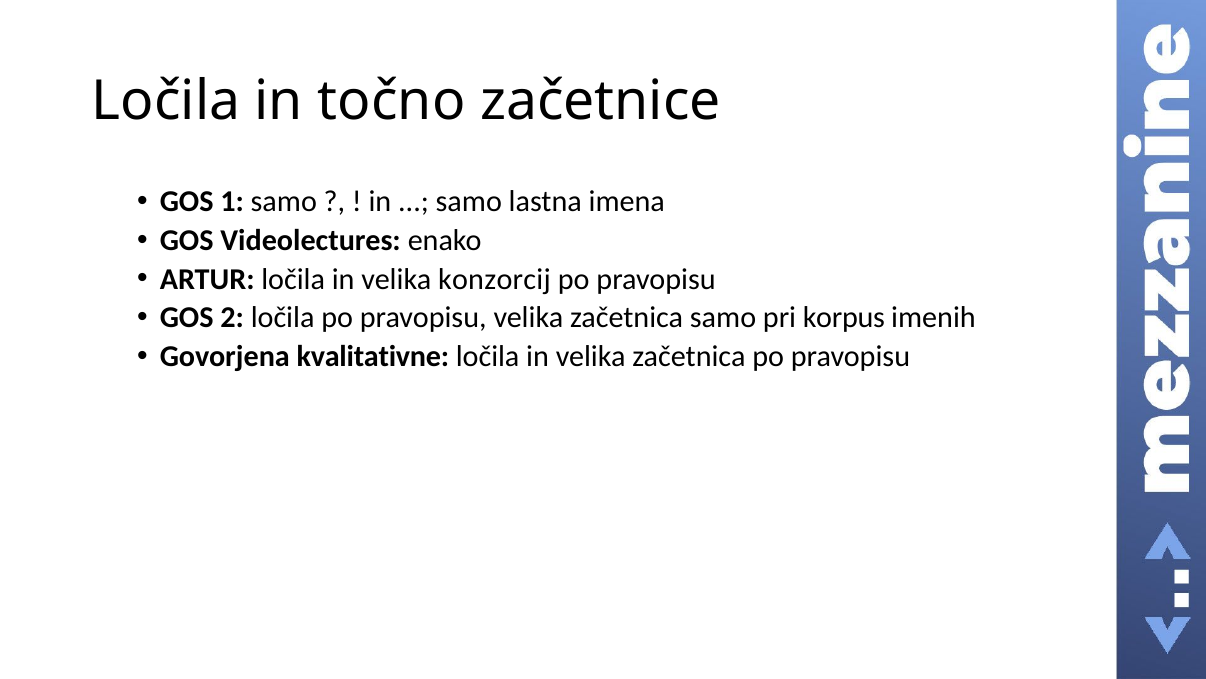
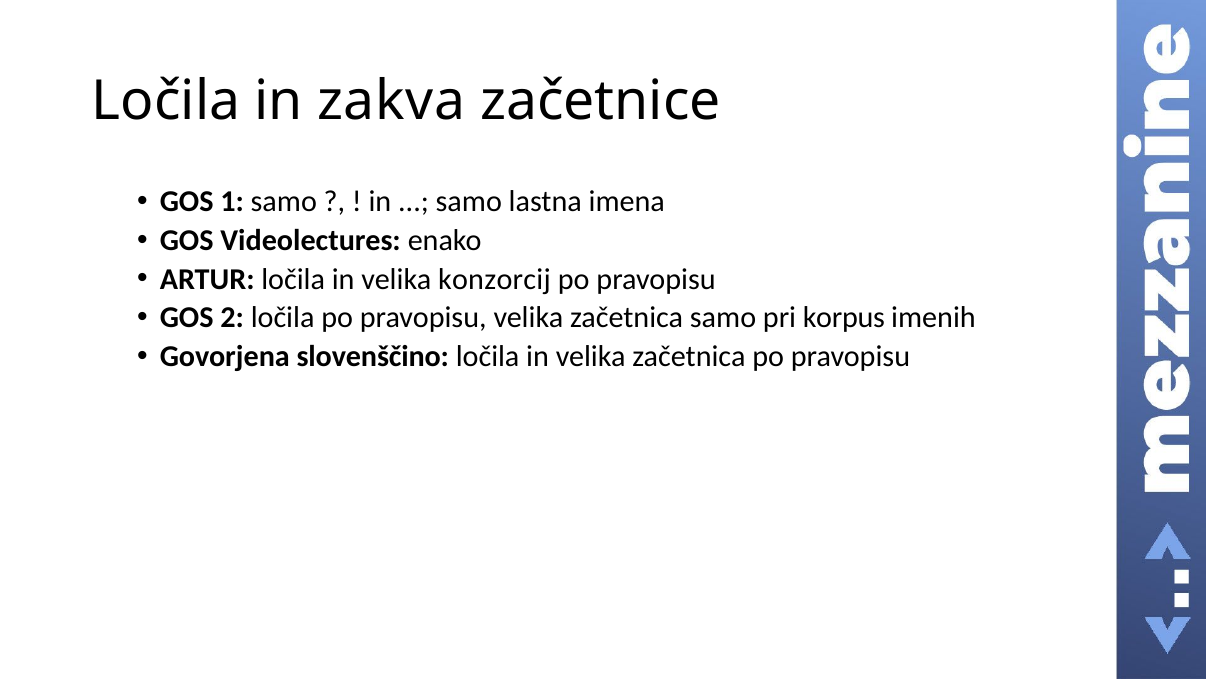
točno: točno -> zakva (391, 101)
kvalitativne: kvalitativne -> slovenščino (373, 356)
